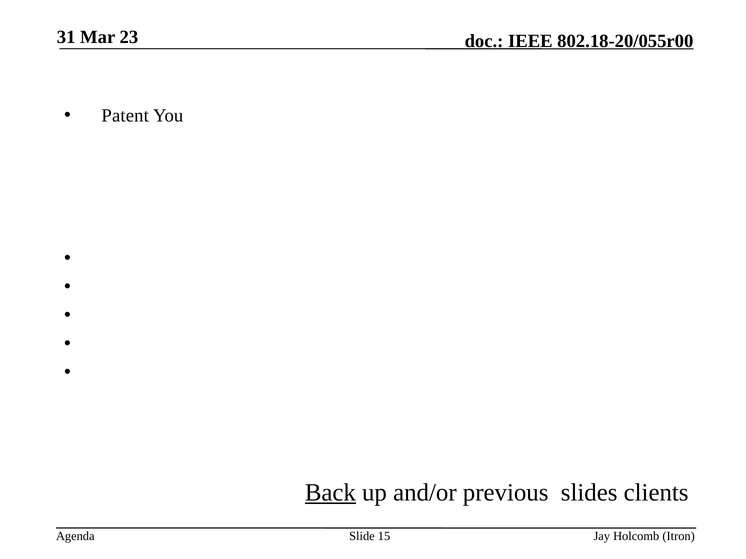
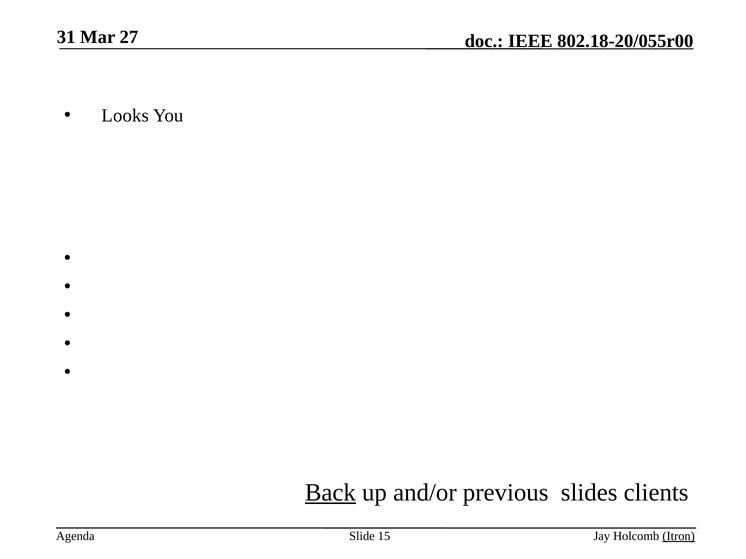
23: 23 -> 27 (129, 37)
Patent: Patent -> Looks (125, 116)
Itron underline: none -> present (679, 537)
